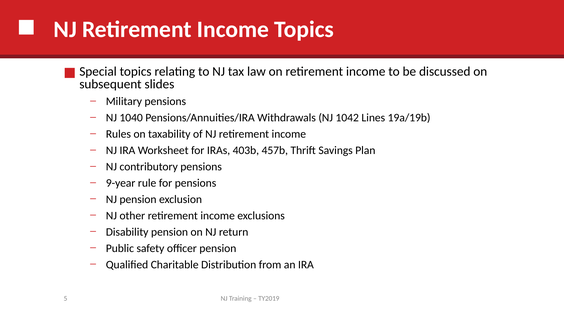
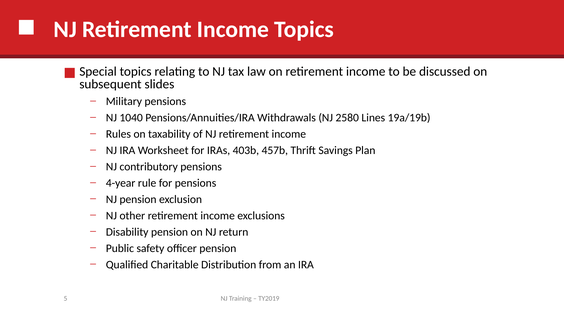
1042: 1042 -> 2580 (347, 118)
9-year: 9-year -> 4-year (121, 183)
